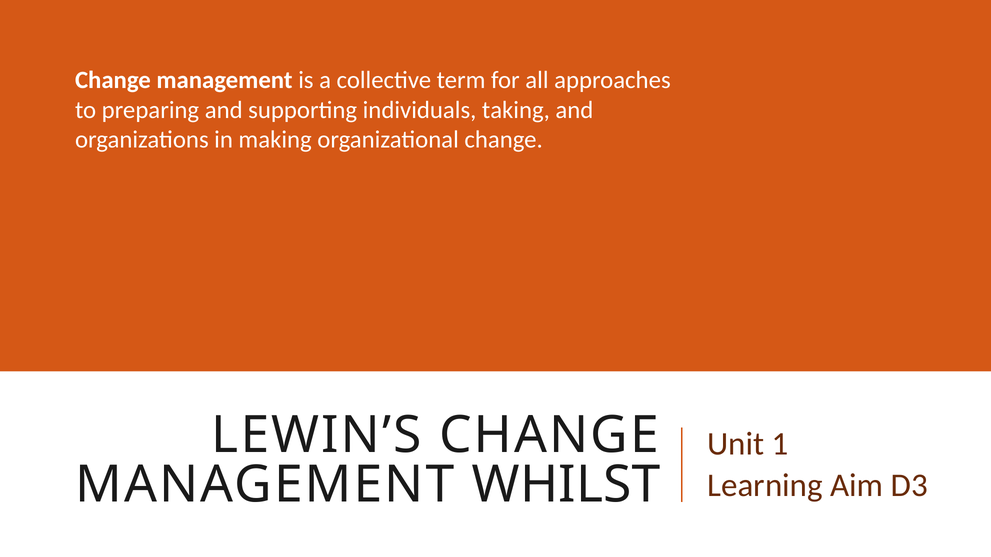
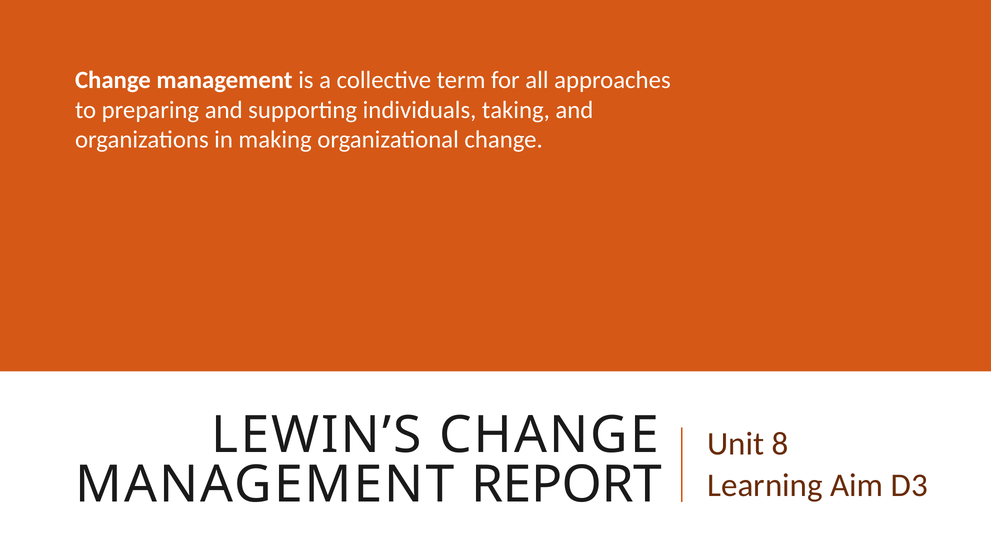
1: 1 -> 8 (780, 444)
WHILST: WHILST -> REPORT (567, 485)
